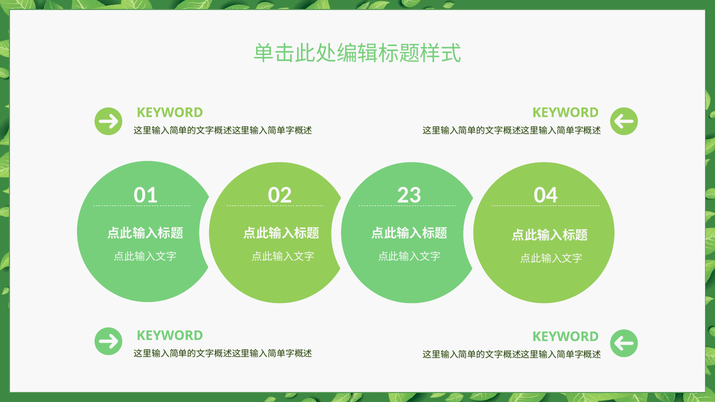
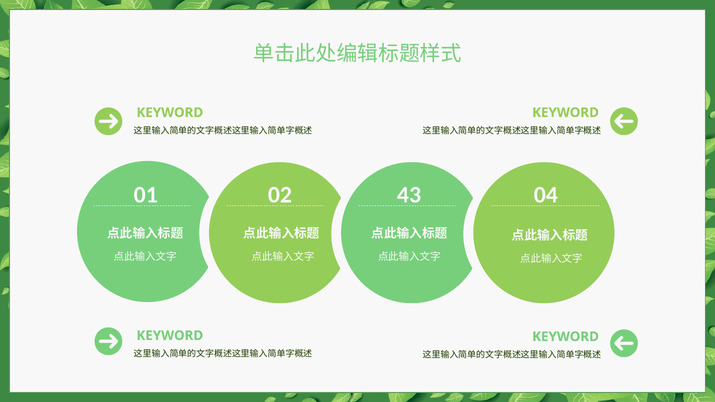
23: 23 -> 43 (409, 195)
